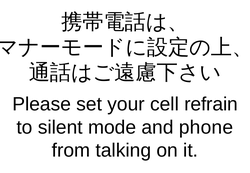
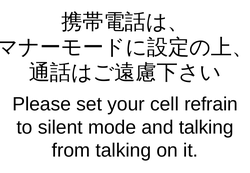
and phone: phone -> talking (206, 127)
